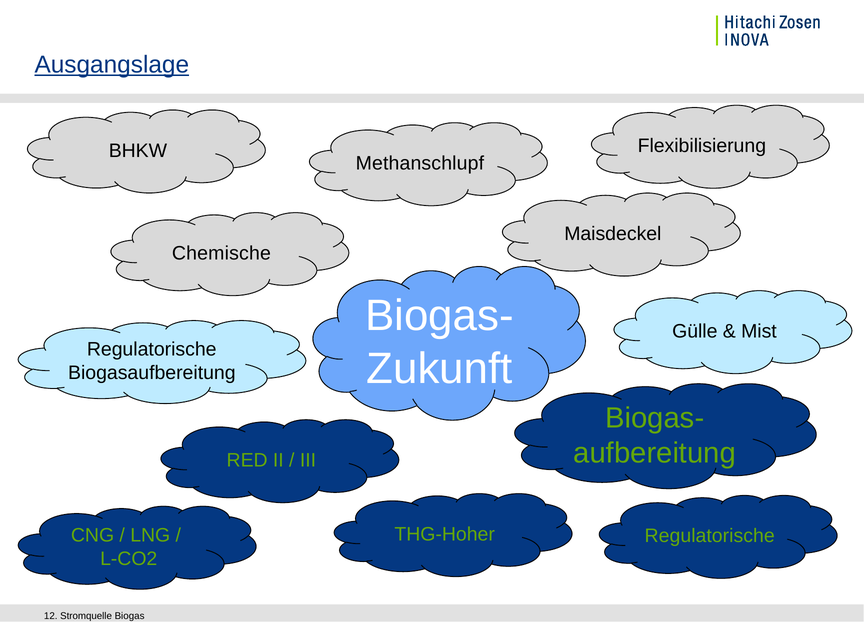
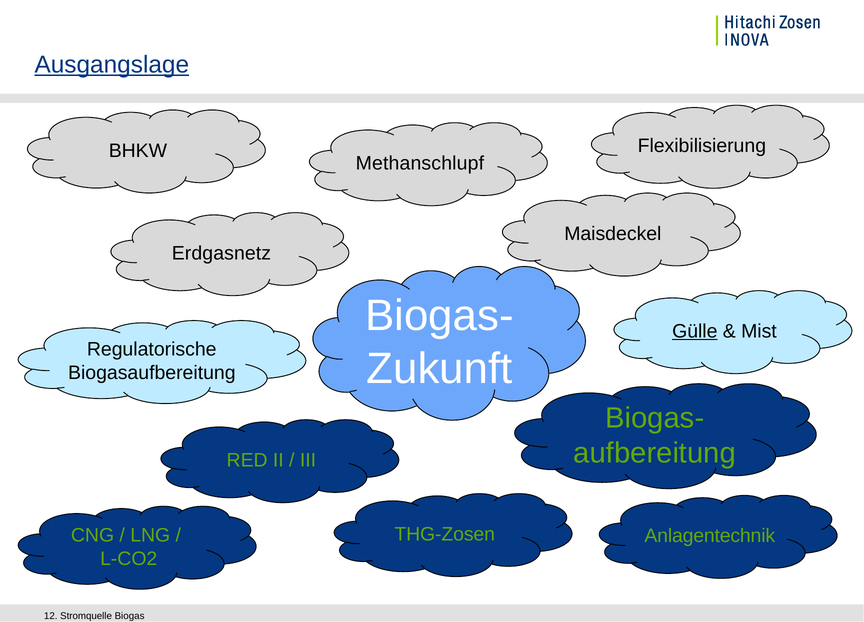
Chemische: Chemische -> Erdgasnetz (221, 253)
Gülle underline: none -> present (695, 331)
THG-Hoher: THG-Hoher -> THG-Zosen (445, 534)
Regulatorische: Regulatorische -> Anlagentechnik (710, 536)
